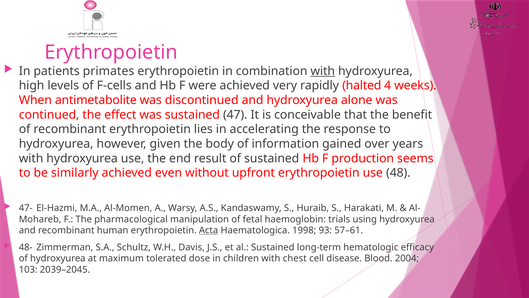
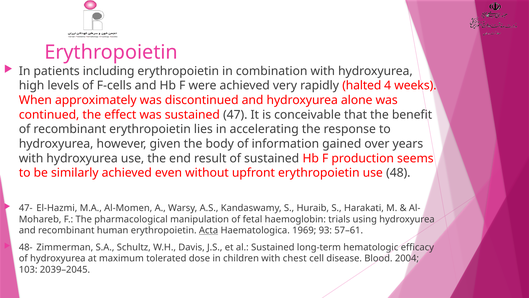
primates: primates -> including (109, 71)
with underline: present -> none (323, 71)
antimetabolite: antimetabolite -> approximately (96, 100)
1998: 1998 -> 1969 (304, 230)
